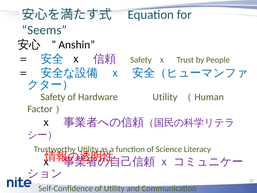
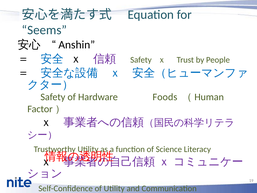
Hardware Utility: Utility -> Foods (165, 97)
